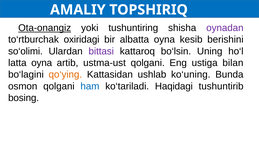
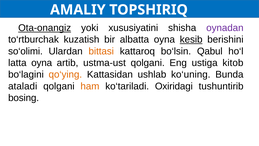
tushuntiring: tushuntiring -> xususiyatini (133, 28)
oxiridagi: oxiridagi -> kuzatish (82, 39)
kesib underline: none -> present (191, 39)
bittasi colour: purple -> orange (101, 51)
Uning: Uning -> Qabul (210, 51)
bilan: bilan -> kitob (233, 63)
osmon: osmon -> ataladi (23, 86)
ham colour: blue -> orange (90, 86)
Haqidagi: Haqidagi -> Oxiridagi (174, 86)
